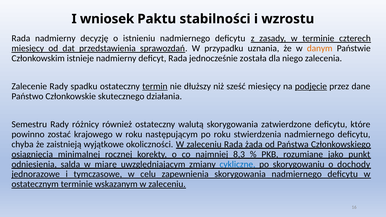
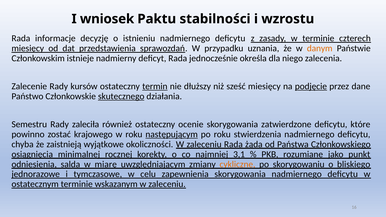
Rada nadmierny: nadmierny -> informacje (55, 38)
została: została -> określa (253, 58)
spadku: spadku -> kursów (84, 86)
skutecznego underline: none -> present (121, 96)
różnicy: różnicy -> zaleciła (86, 124)
walutą: walutą -> ocenie (191, 124)
następującym underline: none -> present (172, 134)
8,3: 8,3 -> 3,1 (239, 154)
cykliczne colour: blue -> orange (237, 164)
dochody: dochody -> bliskiego (354, 164)
